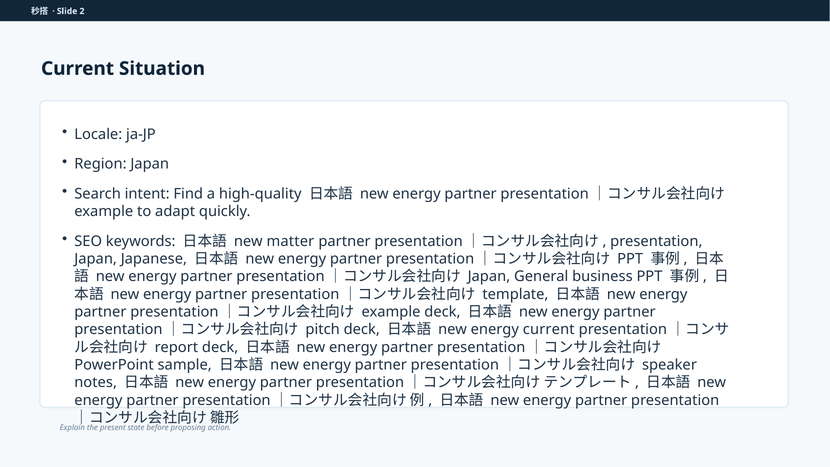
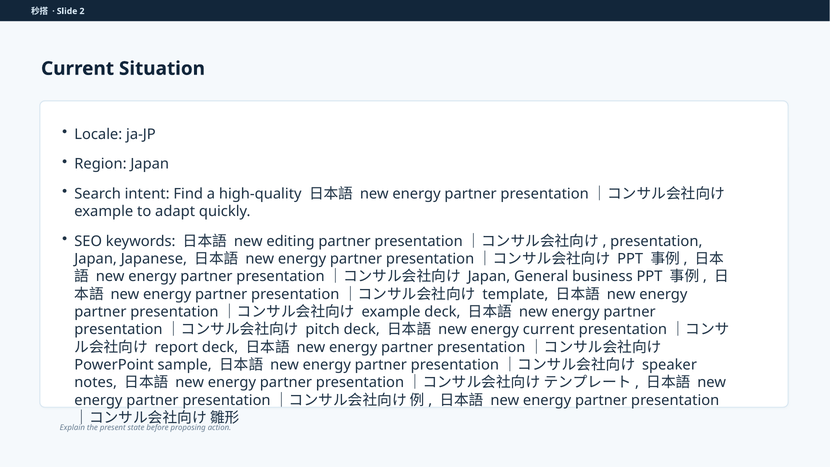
matter: matter -> editing (291, 241)
